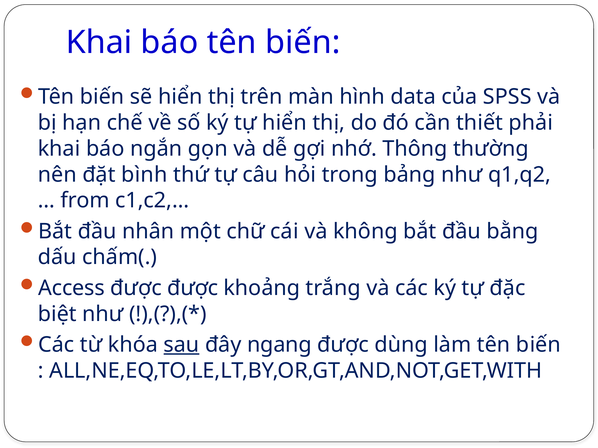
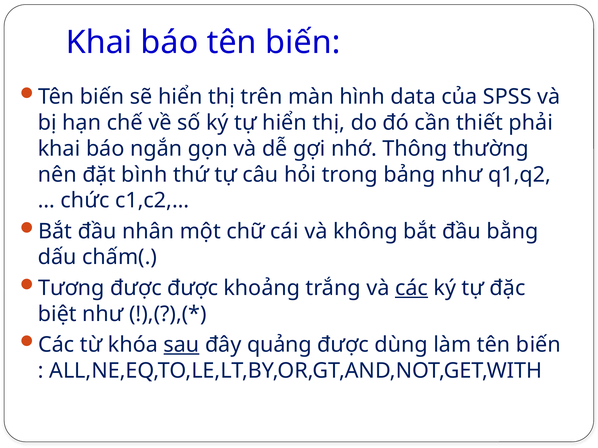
from: from -> chức (85, 201)
Access: Access -> Tương (71, 288)
các underline: none -> present (411, 288)
ngang: ngang -> quảng (279, 345)
